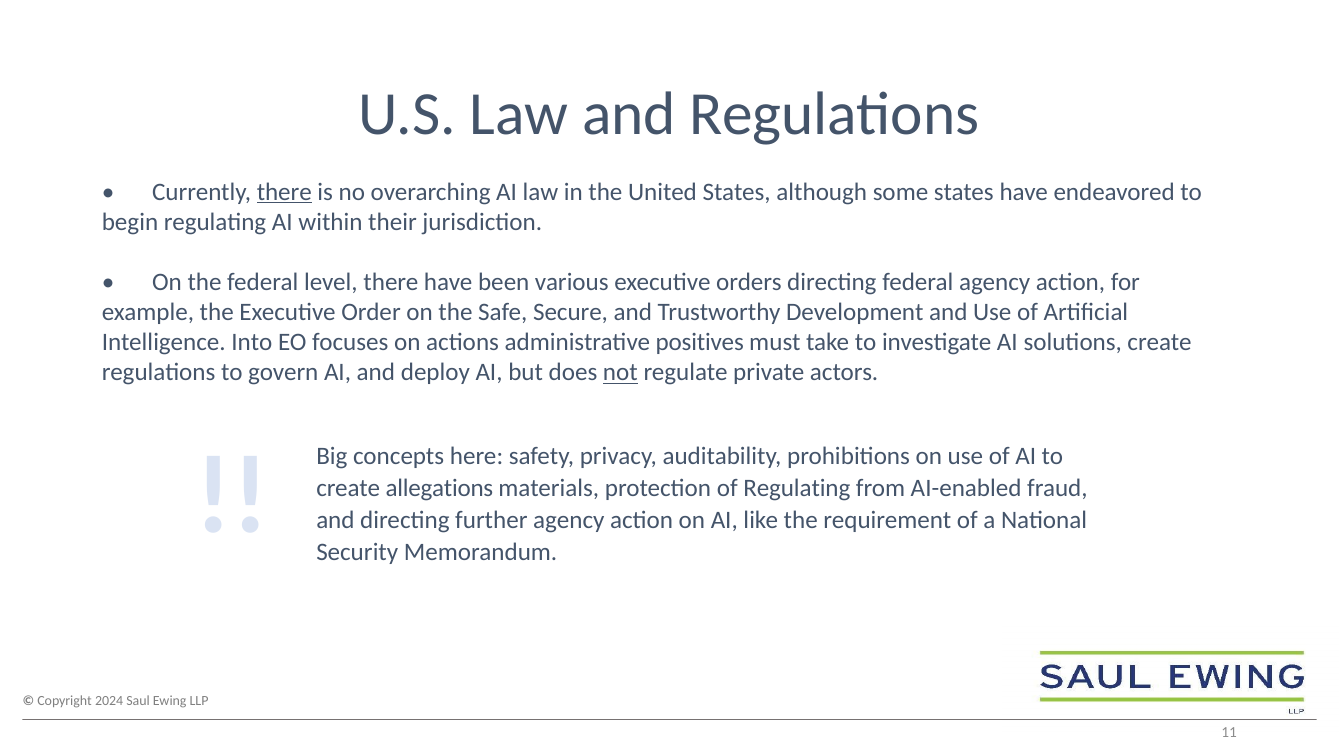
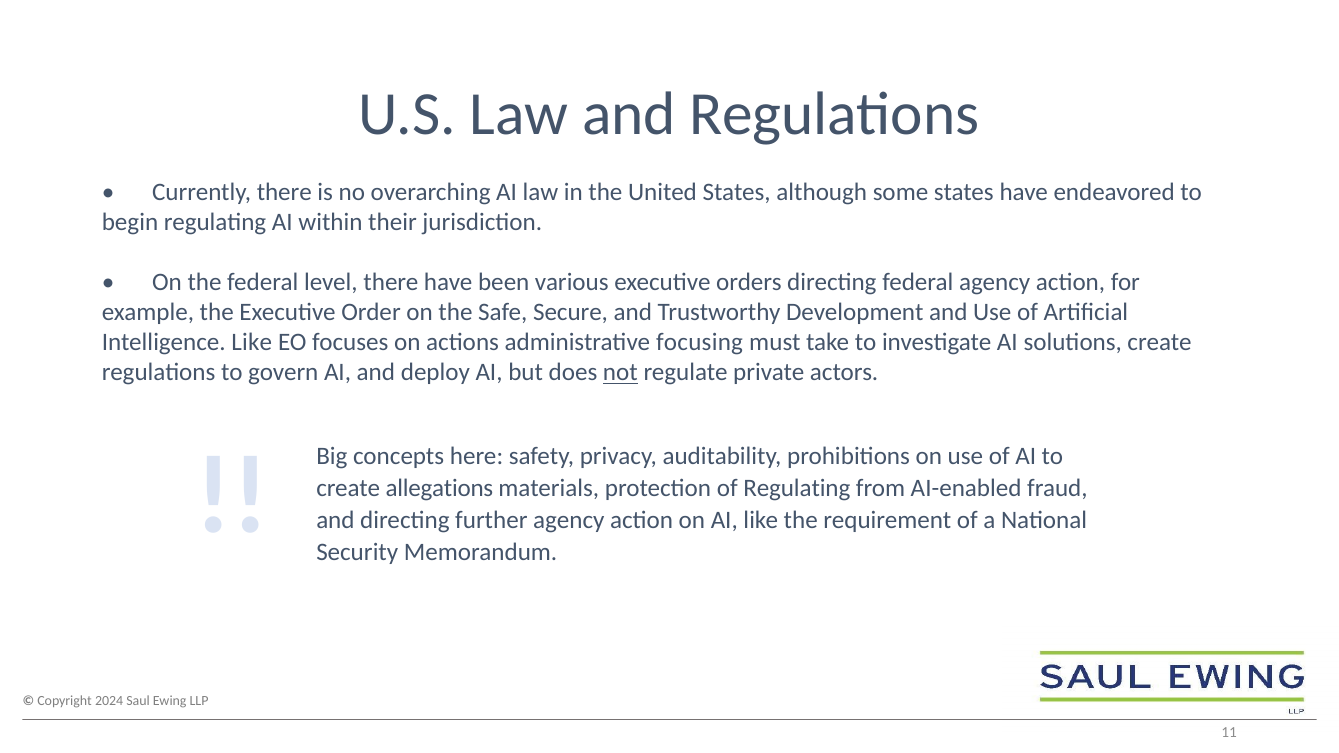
there underline: present -> none (284, 192)
Intelligence Into: Into -> Like (252, 342)
positives: positives -> focusing (700, 342)
